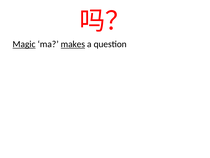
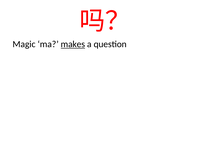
Magic underline: present -> none (24, 44)
